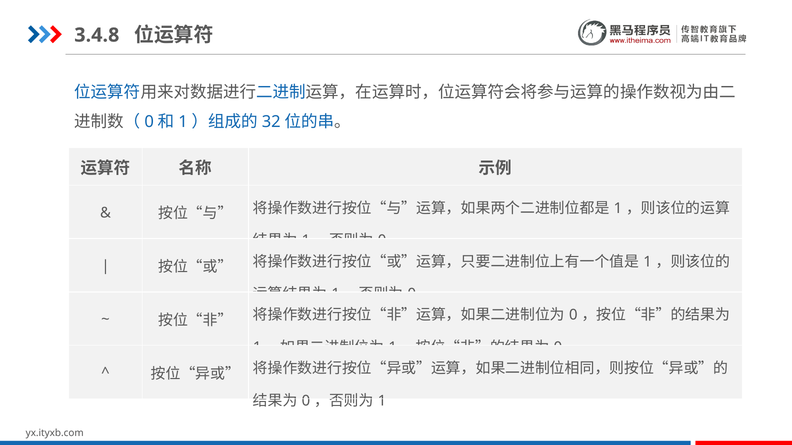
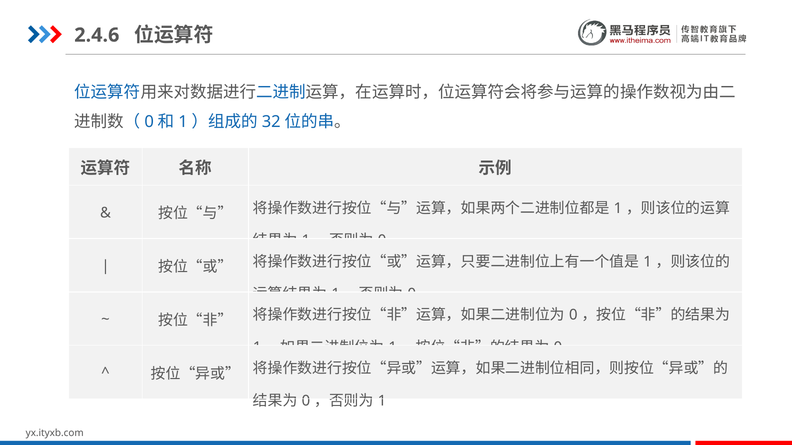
3.4.8: 3.4.8 -> 2.4.6 (97, 35)
